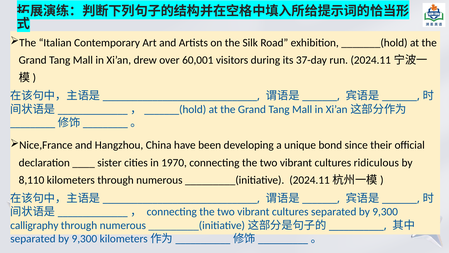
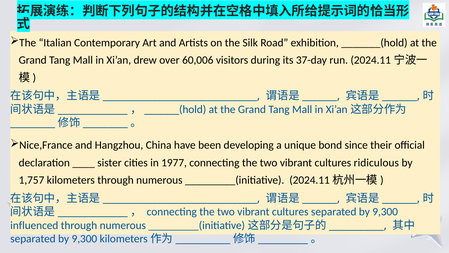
60,001: 60,001 -> 60,006 (198, 60)
1970: 1970 -> 1977 (174, 162)
8,110: 8,110 -> 1,757 (32, 180)
calligraphy: calligraphy -> influenced (34, 225)
